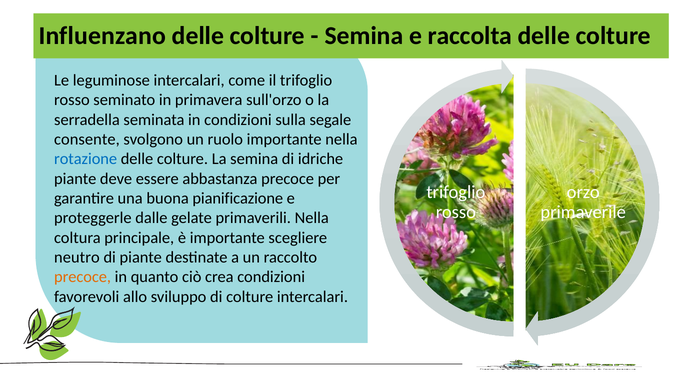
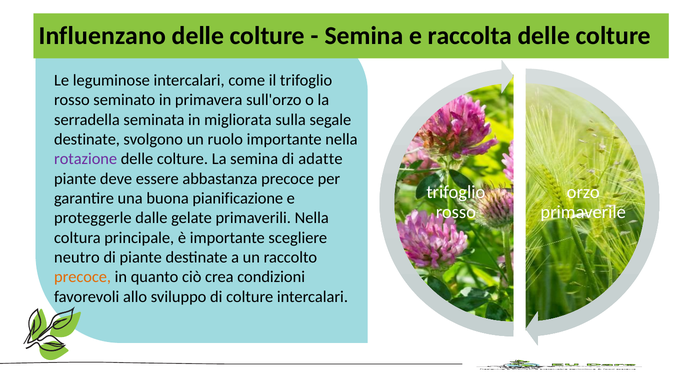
in condizioni: condizioni -> migliorata (238, 120)
consente: consente -> destinate (87, 139)
rotazione colour: blue -> purple (86, 159)
idriche: idriche -> adatte (320, 159)
